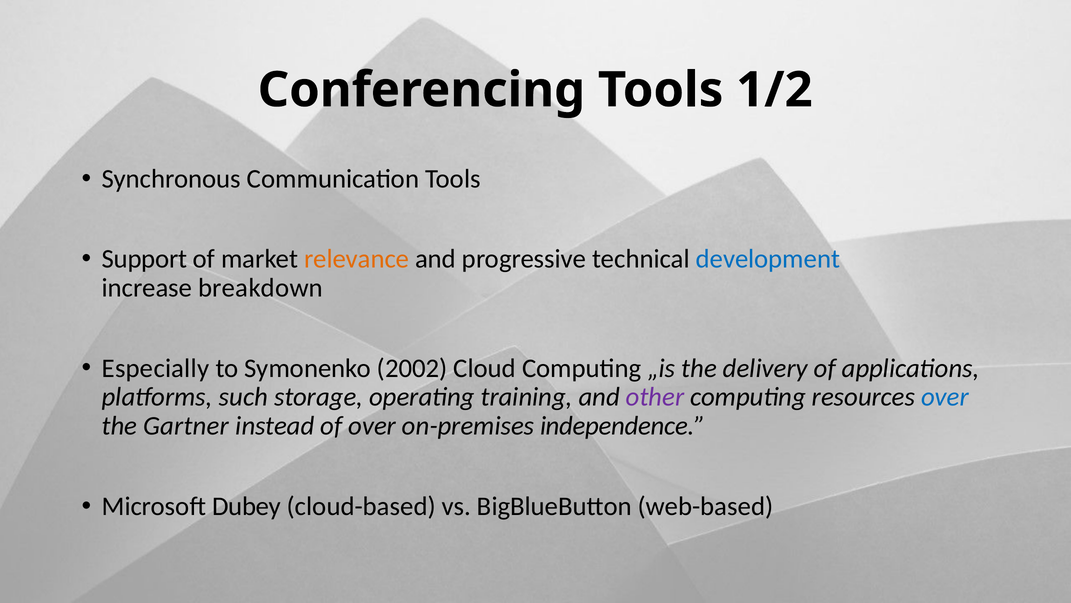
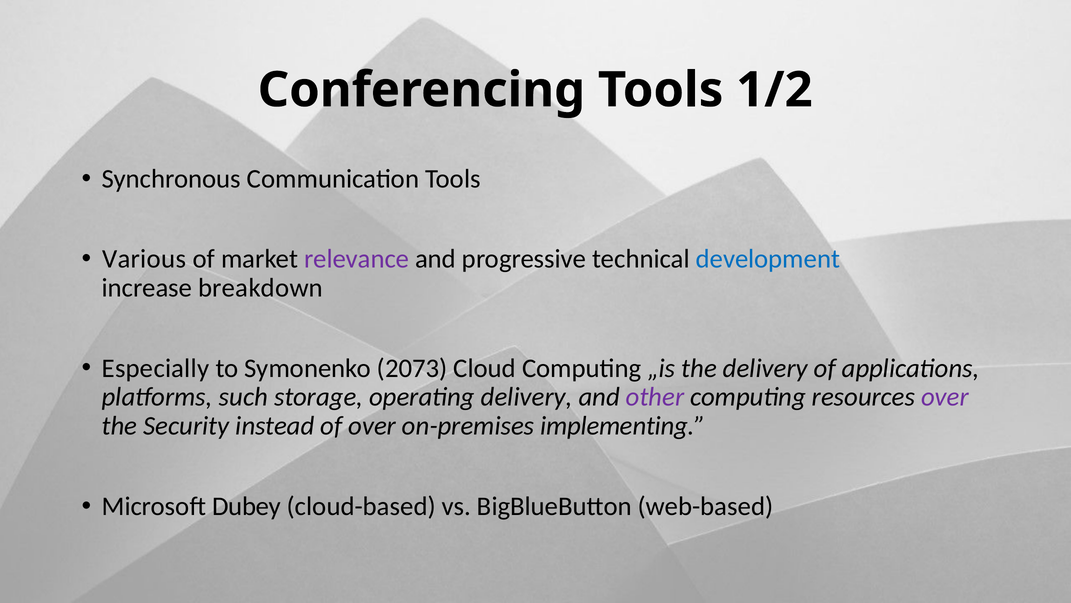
Support: Support -> Various (144, 259)
relevance colour: orange -> purple (357, 259)
2002: 2002 -> 2073 (412, 368)
operating training: training -> delivery (527, 397)
over colour: blue -> purple (945, 397)
Gartner: Gartner -> Security (186, 426)
independence: independence -> implementing (623, 426)
